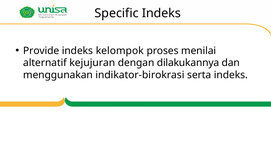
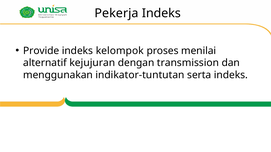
Specific: Specific -> Pekerja (117, 13)
dilakukannya: dilakukannya -> transmission (188, 63)
indikator-birokrasi: indikator-birokrasi -> indikator-tuntutan (140, 75)
